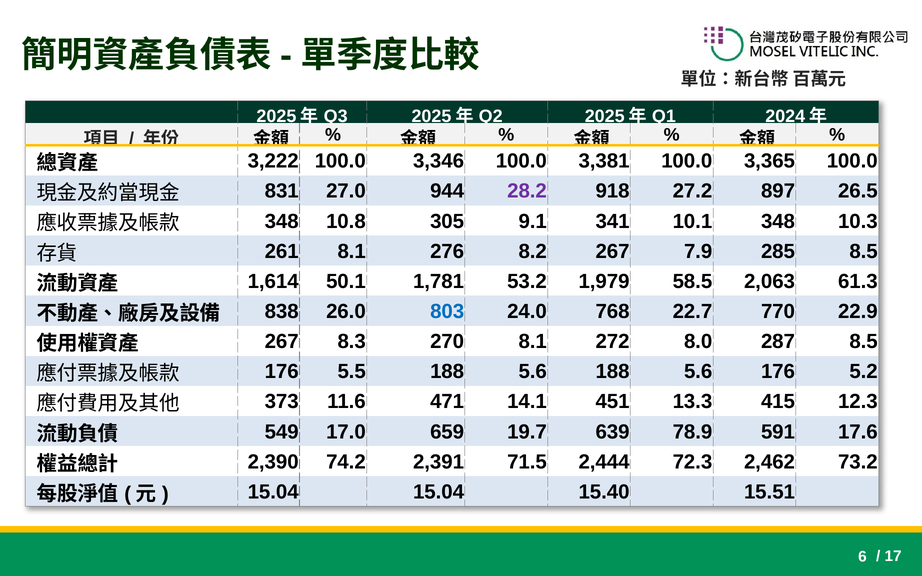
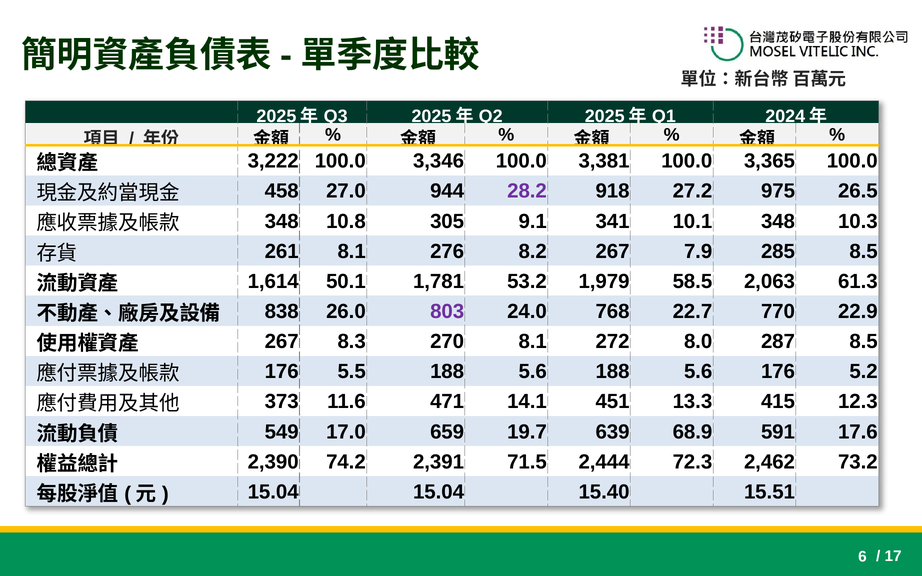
831: 831 -> 458 (282, 191)
897: 897 -> 975 (778, 191)
803 colour: blue -> purple (447, 312)
78.9: 78.9 -> 68.9 (692, 432)
